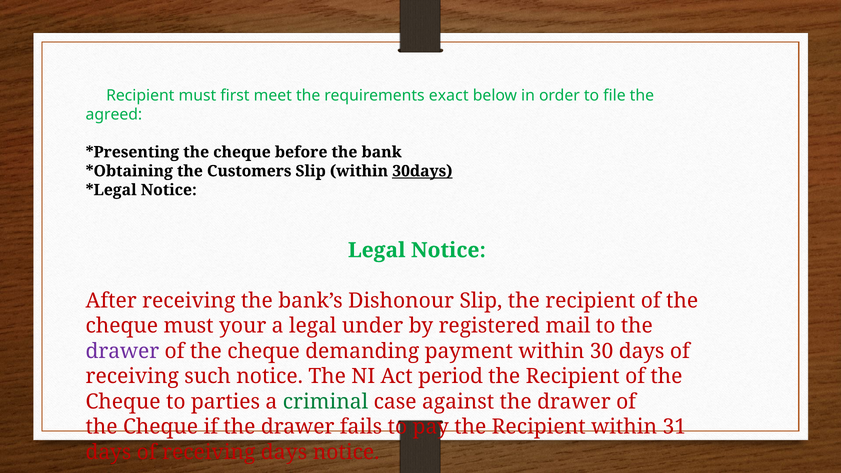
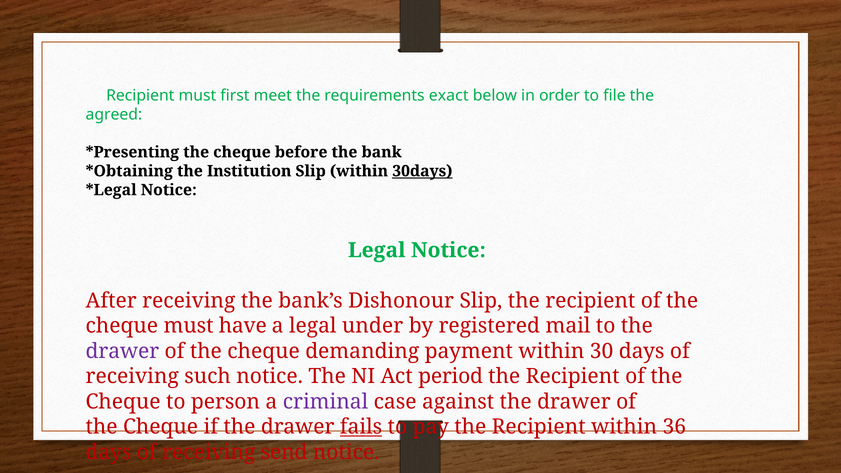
Customers: Customers -> Institution (249, 171)
your: your -> have (243, 326)
parties: parties -> person (225, 402)
criminal colour: green -> purple (325, 402)
fails underline: none -> present (361, 427)
31: 31 -> 36 (674, 427)
receiving days: days -> send (284, 452)
